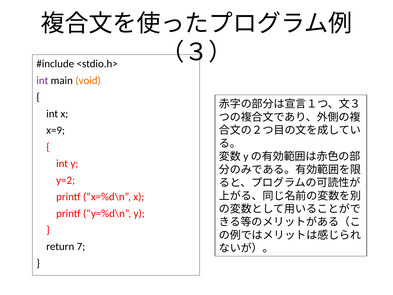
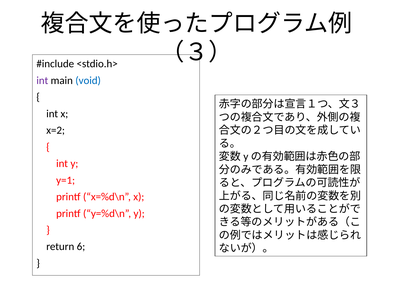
void colour: orange -> blue (88, 80)
x=9: x=9 -> x=2 (56, 130)
y=2: y=2 -> y=1 (66, 180)
7: 7 -> 6 (81, 246)
